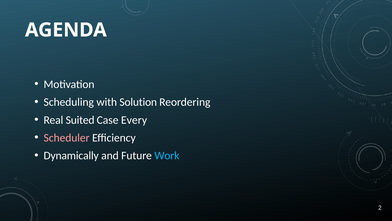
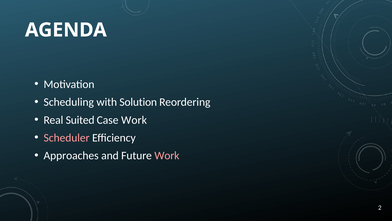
Case Every: Every -> Work (134, 120)
Dynamically: Dynamically -> Approaches (71, 155)
Work colour: light blue -> pink (167, 155)
